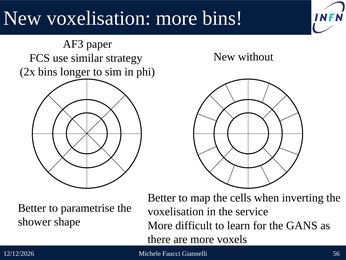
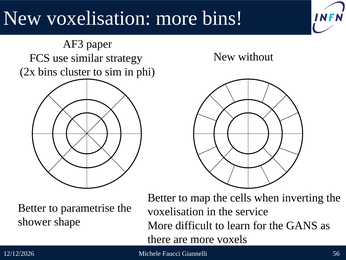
longer: longer -> cluster (75, 72)
